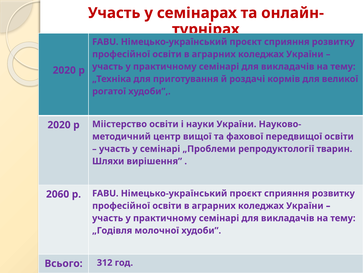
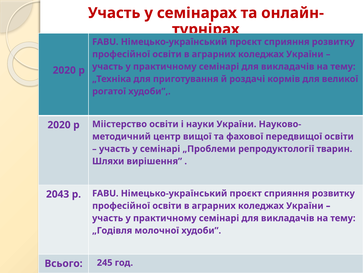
2060: 2060 -> 2043 (58, 194)
312: 312 -> 245 (105, 262)
